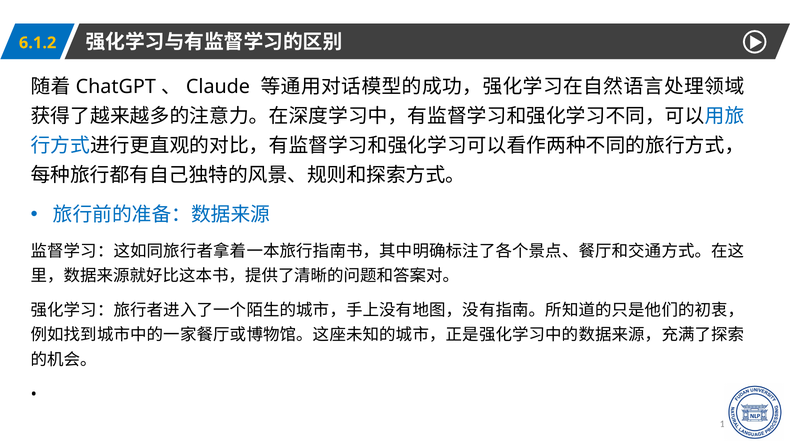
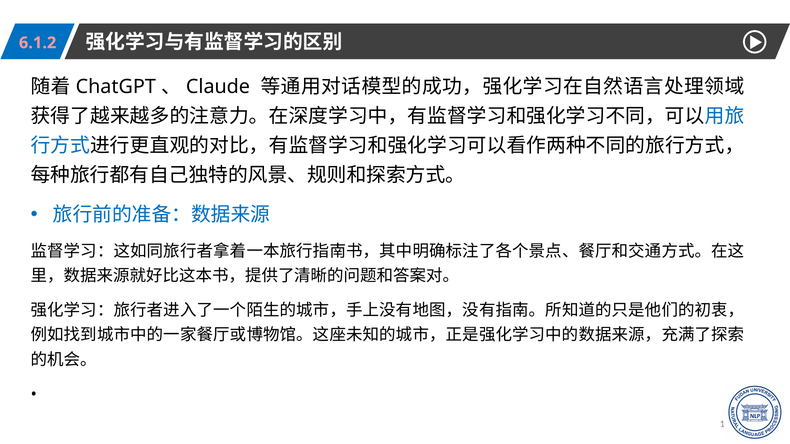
6.1.2 colour: yellow -> pink (38, 43)
